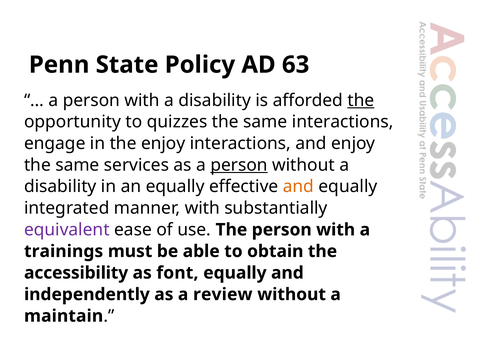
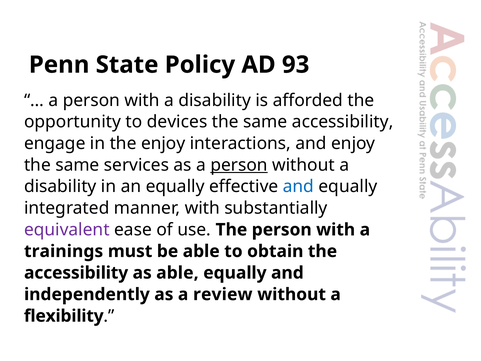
63: 63 -> 93 (296, 65)
the underline: present -> none (361, 100)
quizzes: quizzes -> devices (177, 122)
same interactions: interactions -> accessibility (343, 122)
and colour: orange -> blue (298, 186)
as font: font -> able (177, 273)
maintain: maintain -> flexibility (64, 316)
